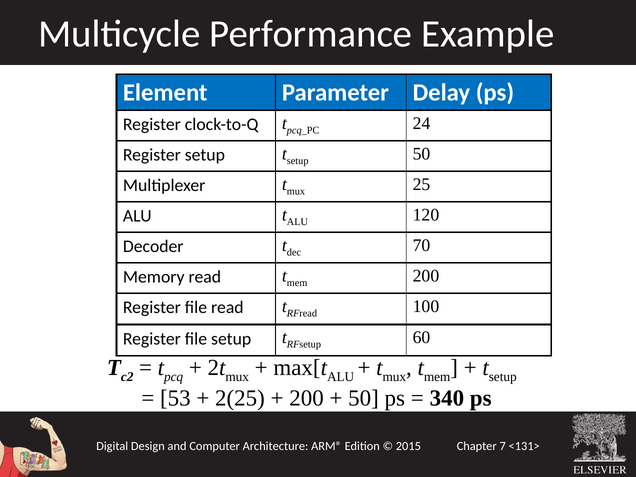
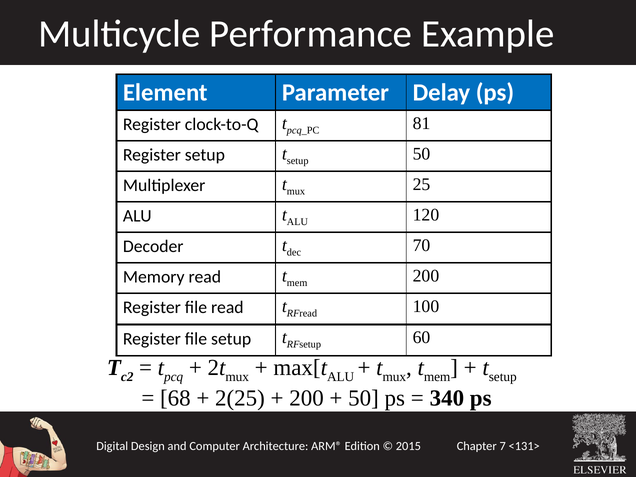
24: 24 -> 81 (422, 123)
53: 53 -> 68 (175, 398)
